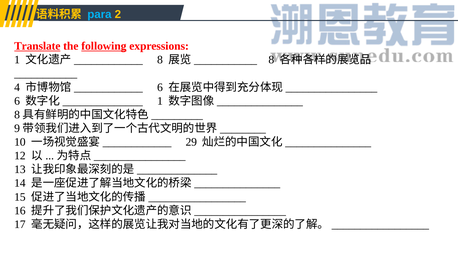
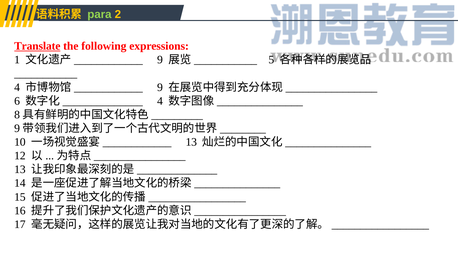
para colour: light blue -> light green (99, 14)
following underline: present -> none (104, 46)
8: 8 -> 9 (160, 60)
8: 8 -> 5 (271, 60)
6: 6 -> 9 (160, 87)
1: 1 -> 4 (160, 101)
29: 29 -> 13 (191, 142)
